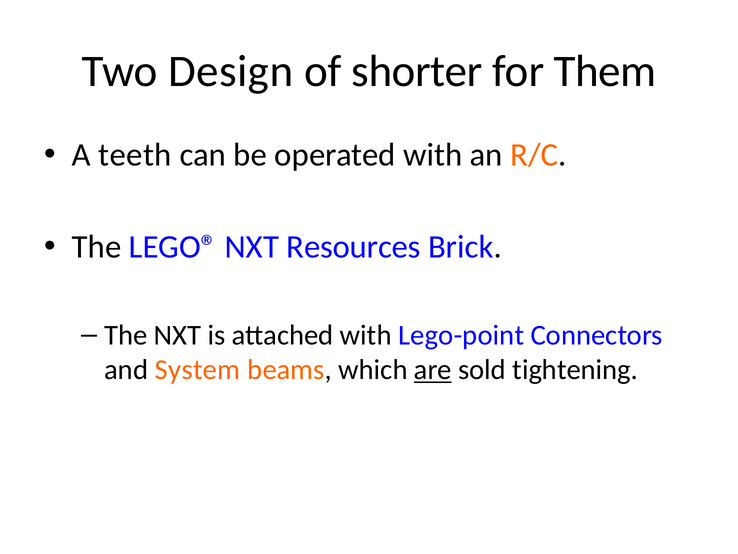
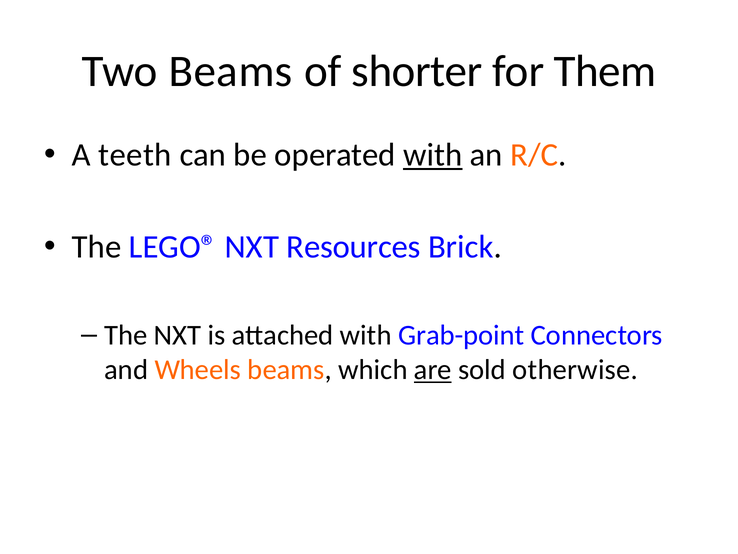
Two Design: Design -> Beams (231, 71)
with underline: none -> present (433, 155)
Lego-point: Lego-point -> Grab-point (461, 335)
System: System -> Wheels (198, 369)
tightening: tightening -> otherwise (575, 369)
